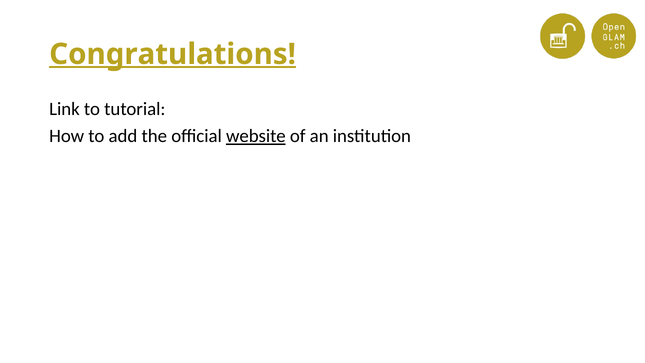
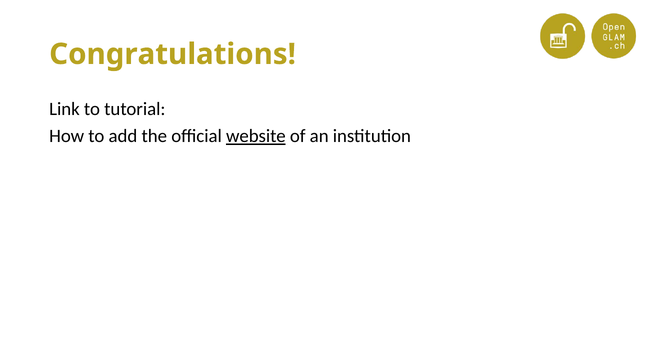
Congratulations underline: present -> none (173, 54)
